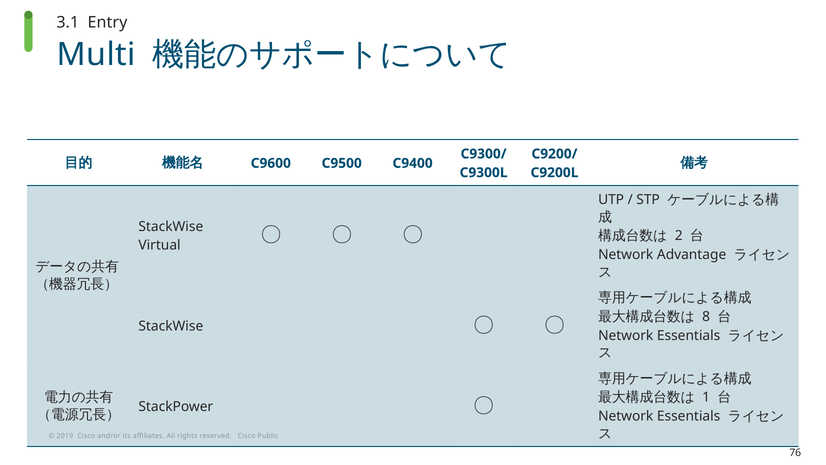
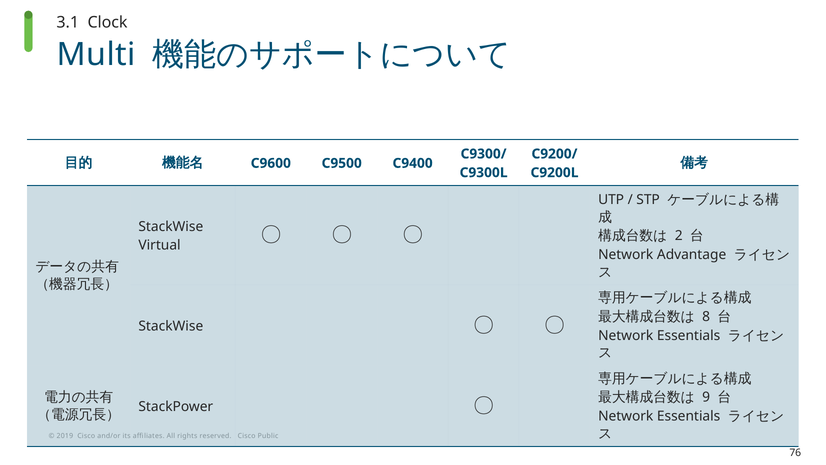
Entry: Entry -> Clock (108, 22)
1: 1 -> 9 (706, 397)
